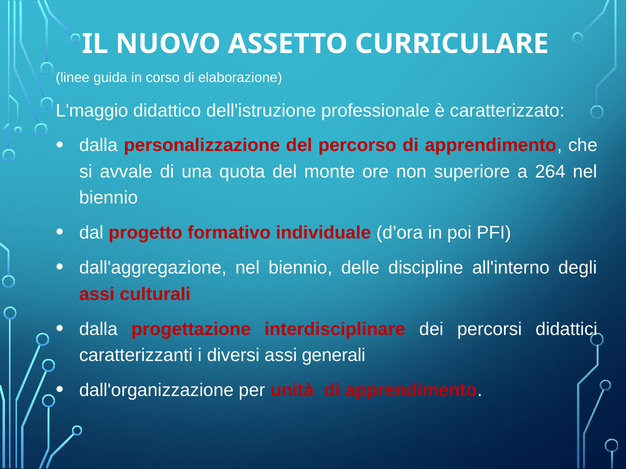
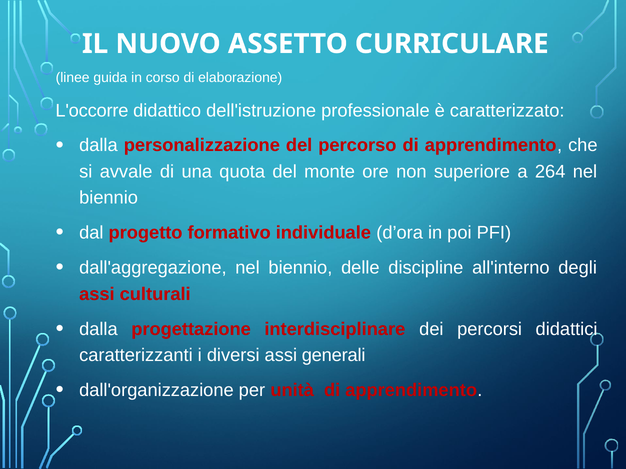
L'maggio: L'maggio -> L'occorre (92, 111)
